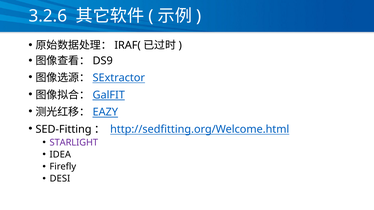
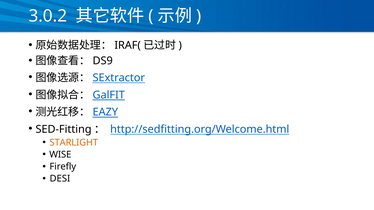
3.2.6: 3.2.6 -> 3.0.2 (48, 16)
STARLIGHT colour: purple -> orange (74, 143)
IDEA: IDEA -> WISE (60, 155)
